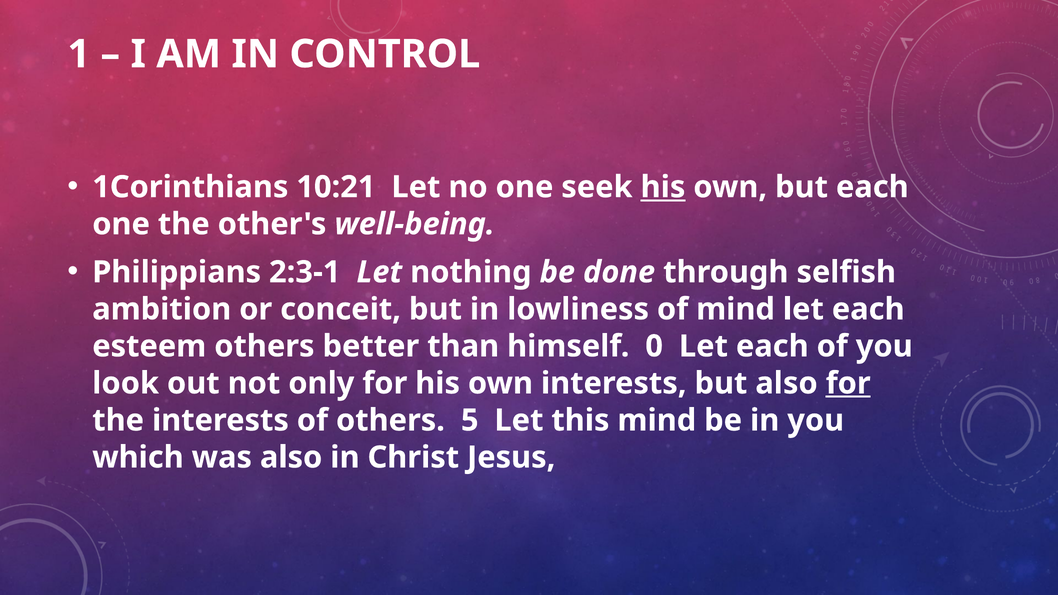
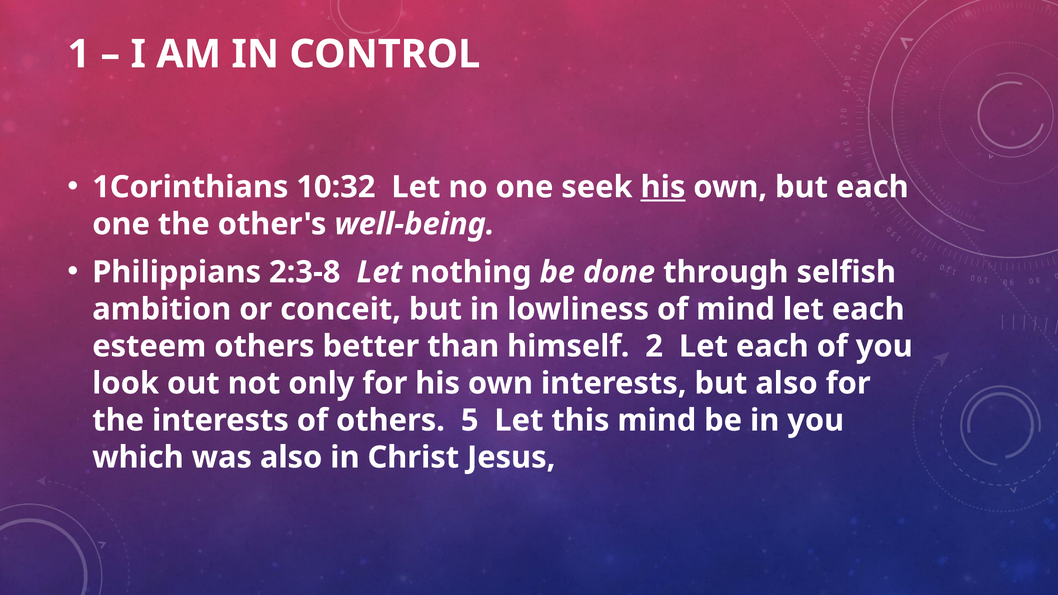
10:21: 10:21 -> 10:32 (336, 187)
2:3-1: 2:3-1 -> 2:3-8 (305, 272)
0: 0 -> 2 (654, 346)
for underline: present -> none (848, 383)
